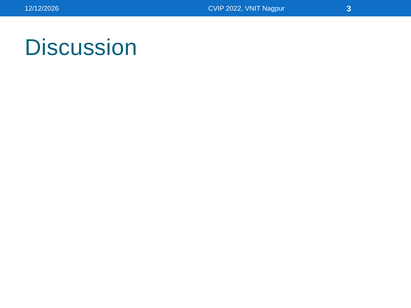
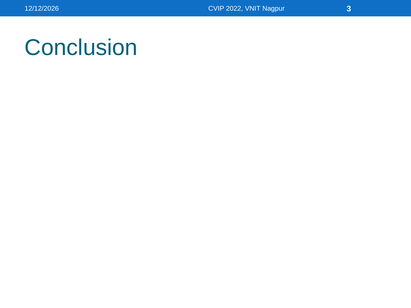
Discussion: Discussion -> Conclusion (81, 48)
